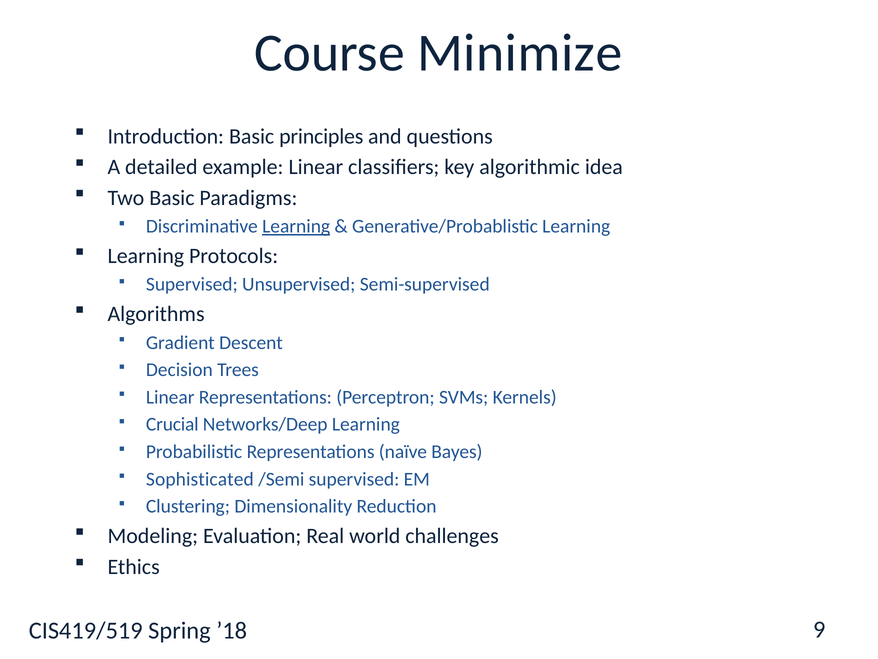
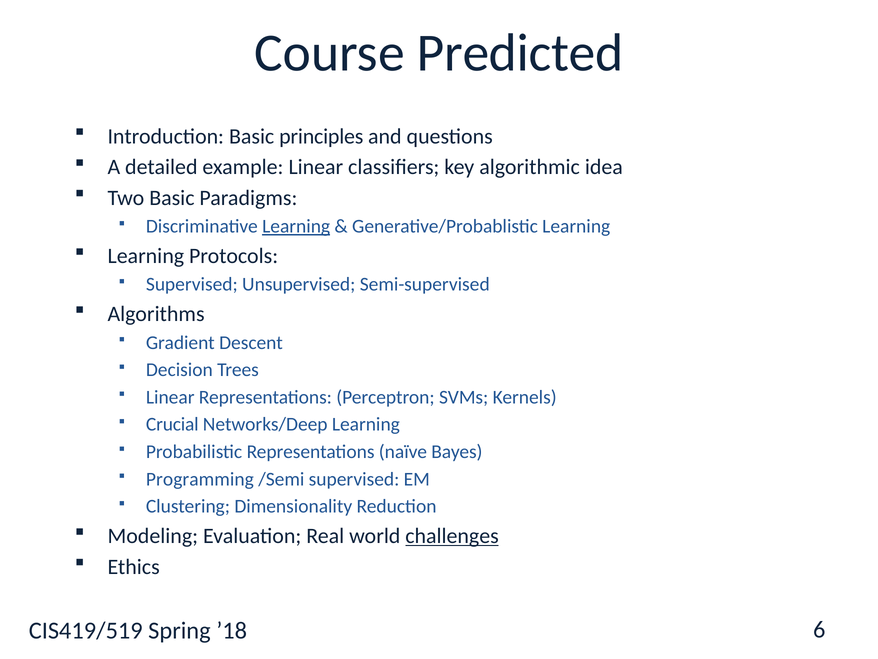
Minimize: Minimize -> Predicted (520, 53)
Sophisticated: Sophisticated -> Programming (200, 479)
challenges underline: none -> present (452, 536)
9: 9 -> 6 (819, 629)
